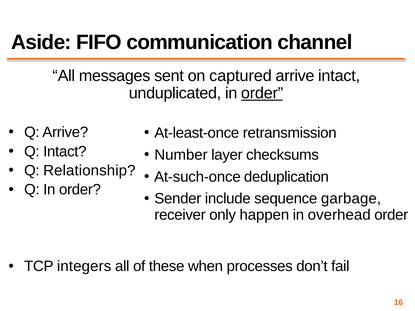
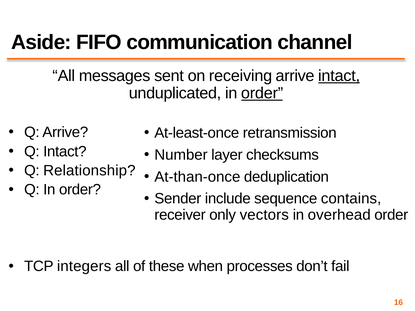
captured: captured -> receiving (241, 76)
intact underline: none -> present (339, 76)
At-such-once: At-such-once -> At-than-once (197, 177)
garbage: garbage -> contains (351, 199)
happen: happen -> vectors (264, 215)
